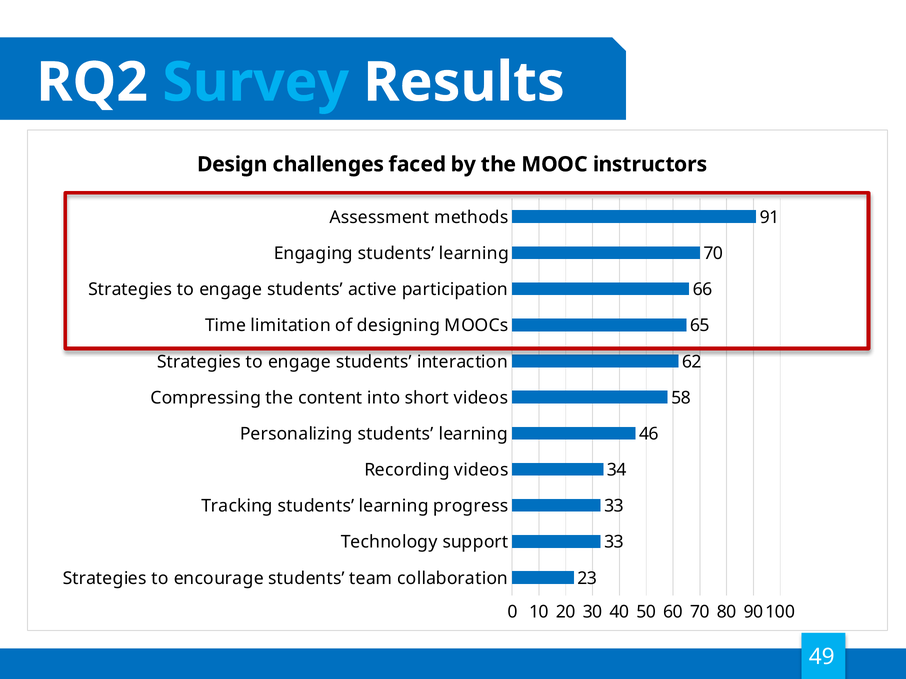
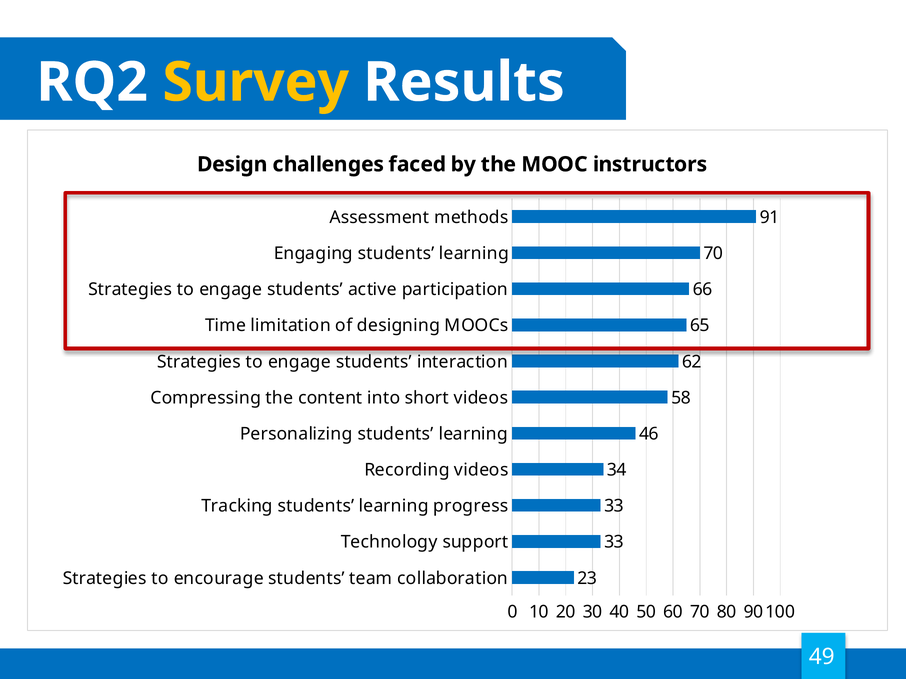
Survey colour: light blue -> yellow (256, 82)
